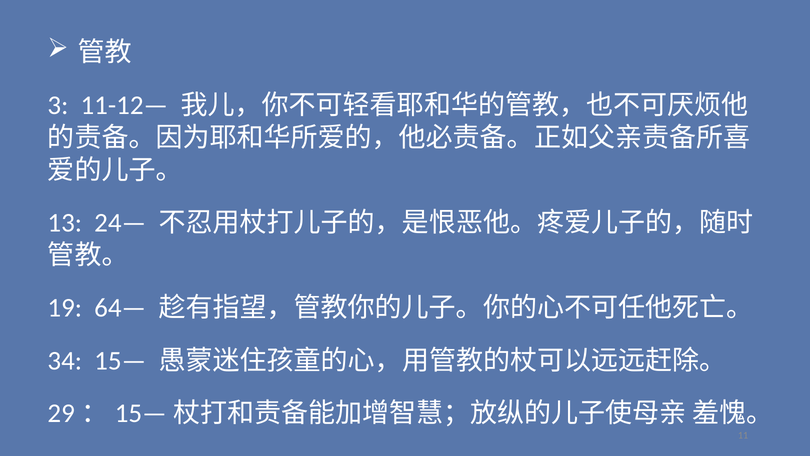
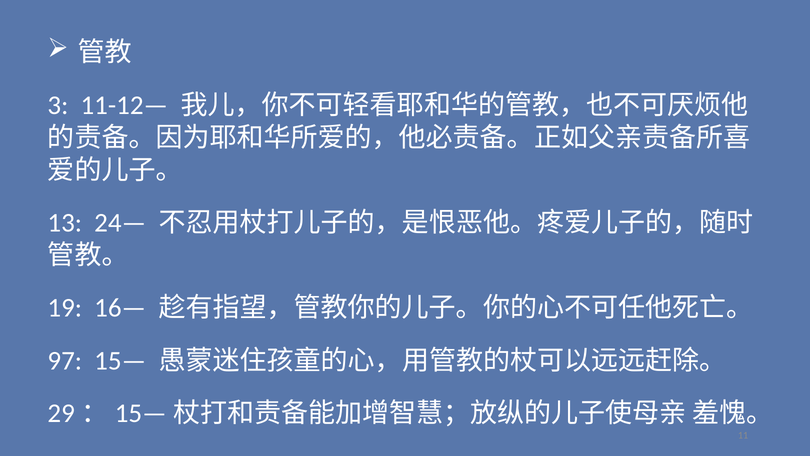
64—: 64— -> 16— (120, 308)
34: 34 -> 97 (65, 360)
